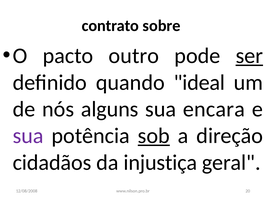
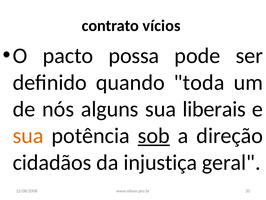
sobre: sobre -> vícios (162, 26)
outro: outro -> possa (134, 56)
ser underline: present -> none (249, 56)
ideal: ideal -> toda (199, 82)
encara: encara -> liberais (214, 109)
sua colour: purple -> orange (28, 135)
